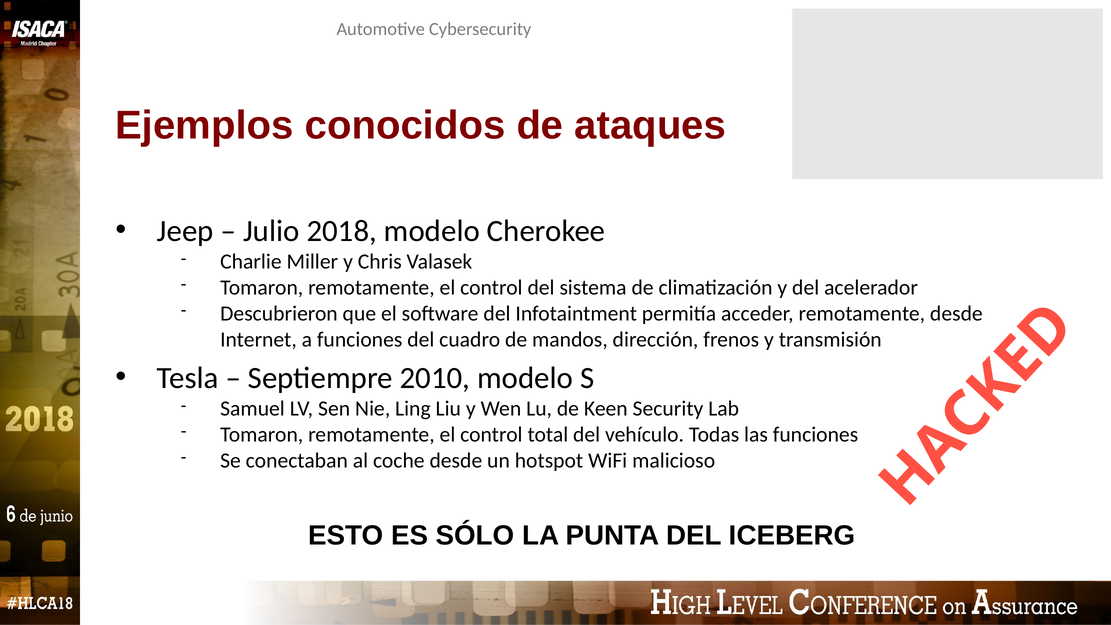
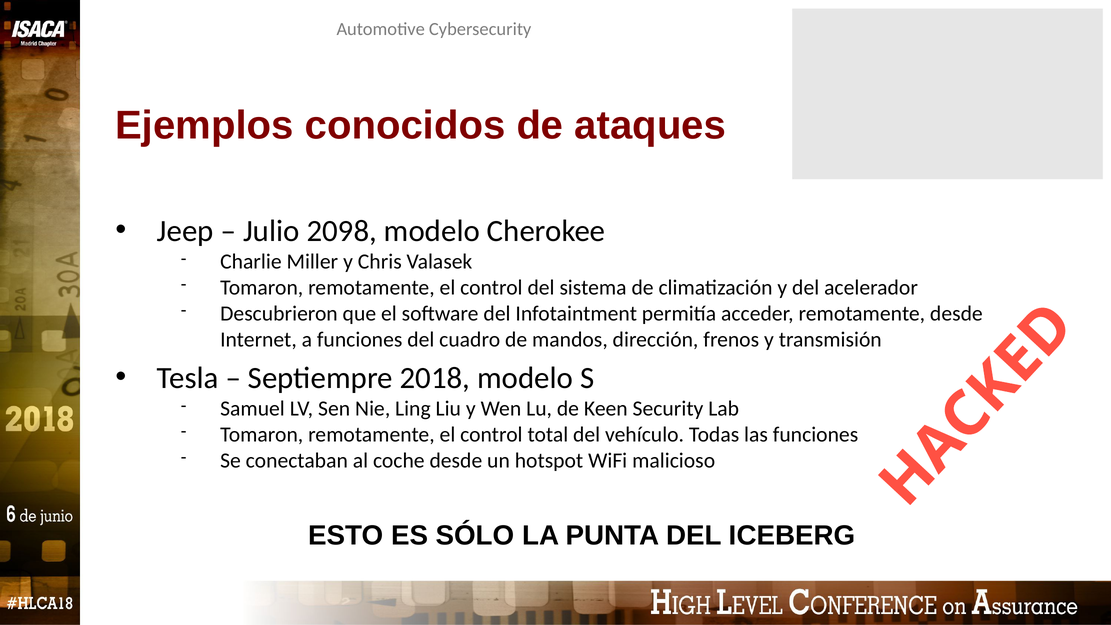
2018: 2018 -> 2098 (342, 231)
2010: 2010 -> 2018 (435, 378)
